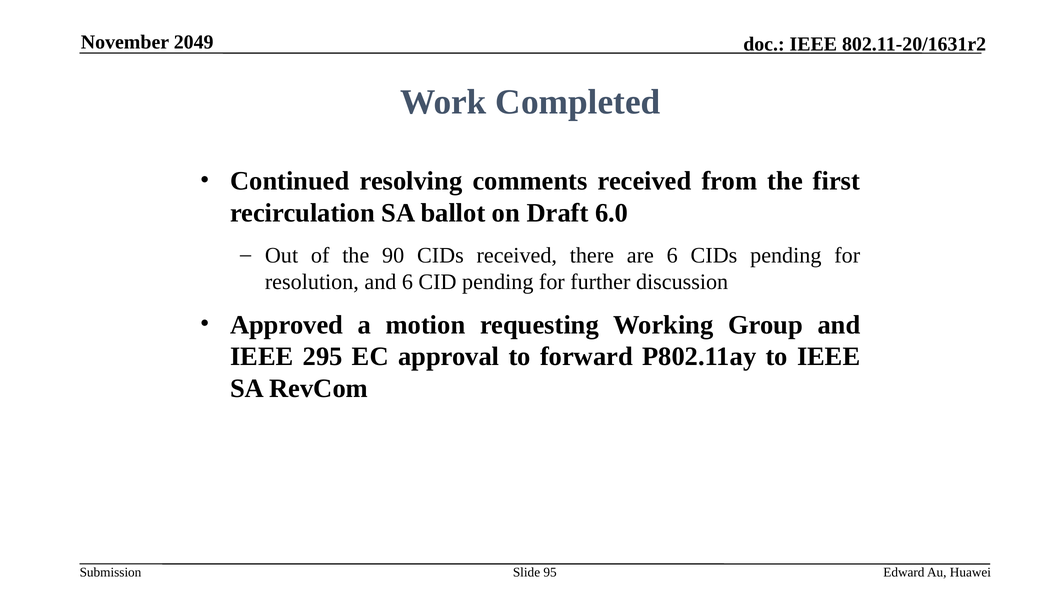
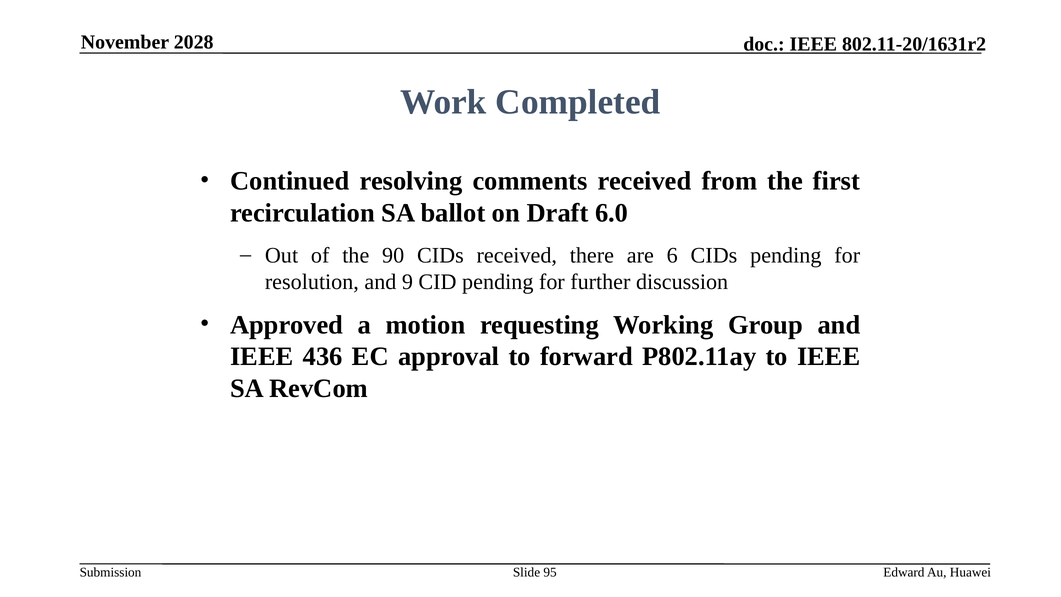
2049: 2049 -> 2028 (194, 42)
and 6: 6 -> 9 (407, 282)
295: 295 -> 436 (323, 357)
